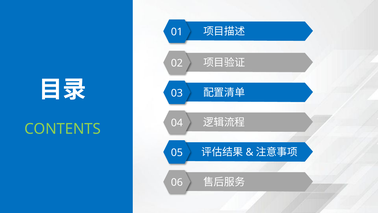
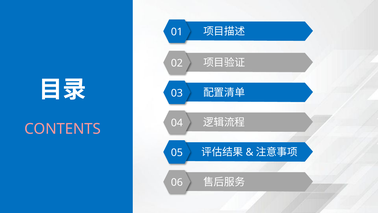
CONTENTS colour: light green -> pink (63, 129)
